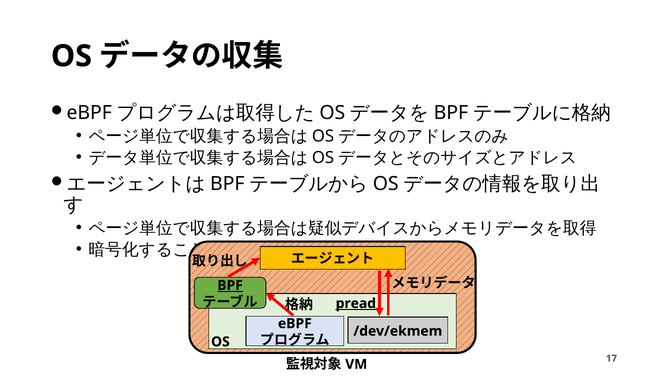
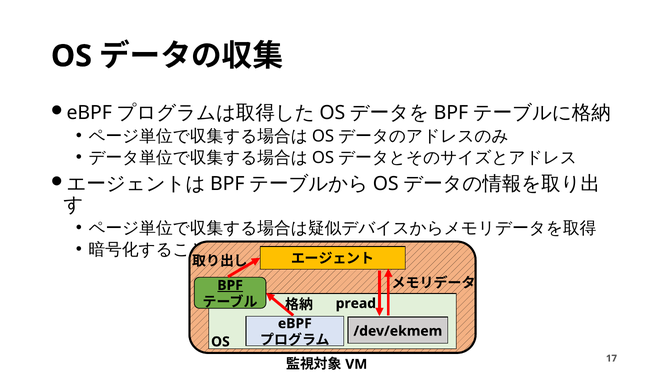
pread underline: present -> none (356, 303)
